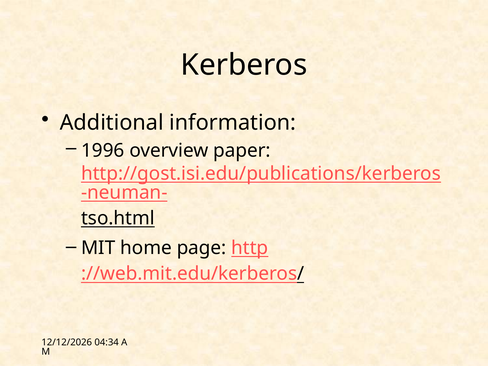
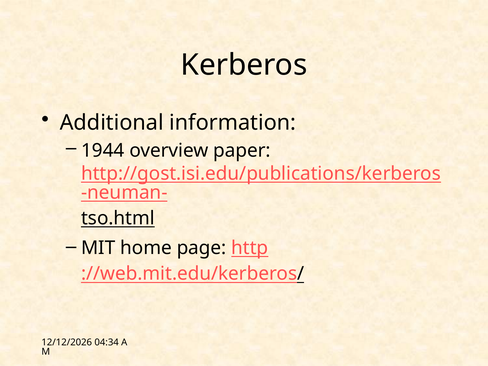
1996: 1996 -> 1944 (103, 151)
